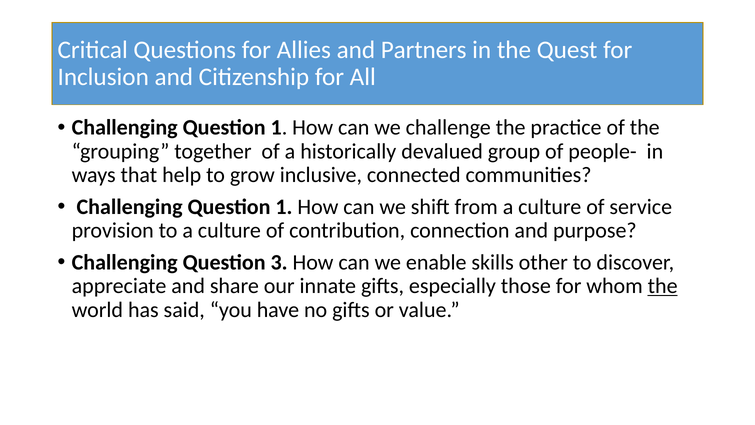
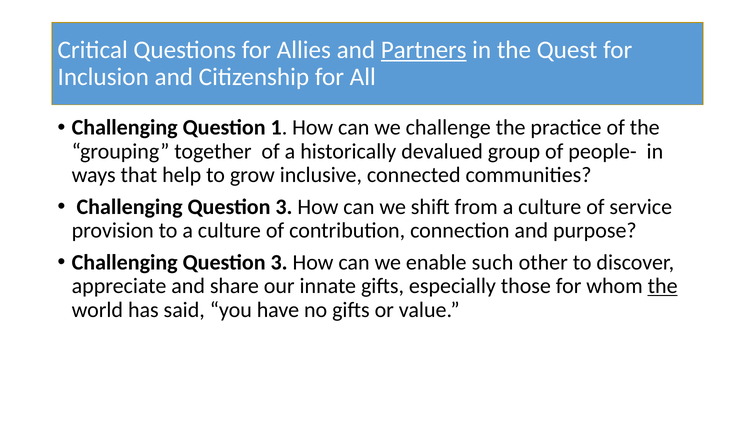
Partners underline: none -> present (424, 50)
1: 1 -> 3 (284, 207)
skills: skills -> such (493, 262)
